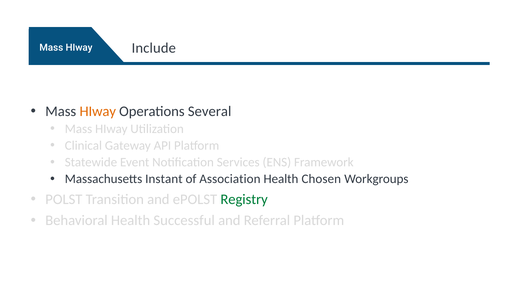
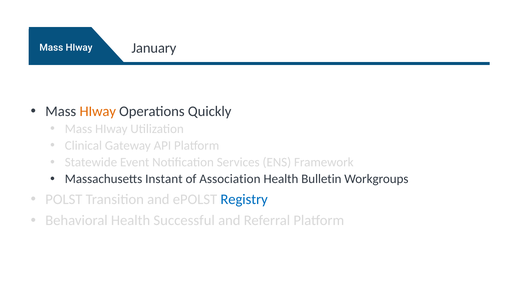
Include: Include -> January (154, 48)
Several: Several -> Quickly (210, 111)
Chosen: Chosen -> Bulletin (321, 179)
Registry colour: green -> blue (244, 199)
